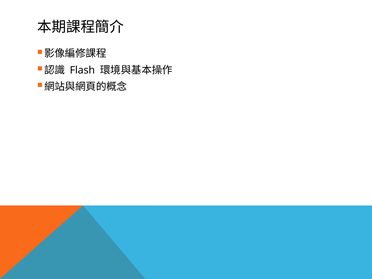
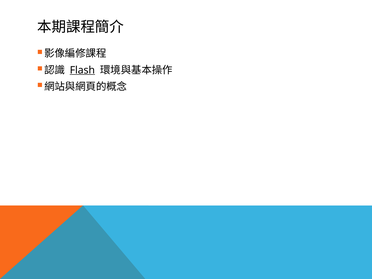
Flash underline: none -> present (82, 70)
